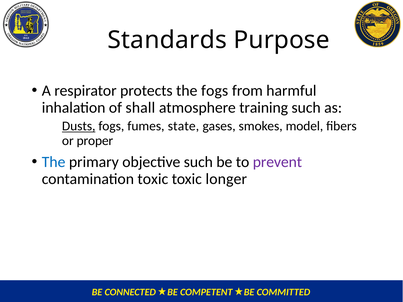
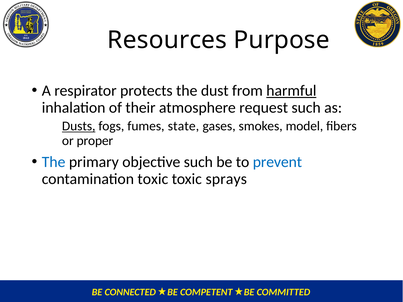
Standards: Standards -> Resources (167, 40)
the fogs: fogs -> dust (215, 91)
harmful underline: none -> present (291, 91)
shall: shall -> their (141, 108)
training: training -> request (264, 108)
prevent colour: purple -> blue (277, 162)
longer: longer -> sprays (226, 179)
